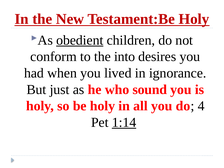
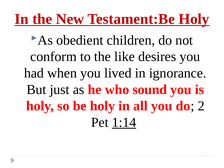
obedient underline: present -> none (80, 40)
into: into -> like (125, 57)
4: 4 -> 2 (201, 106)
